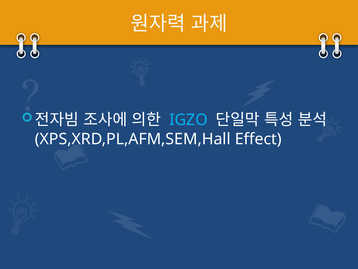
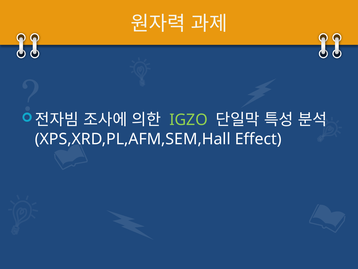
IGZO colour: light blue -> light green (189, 120)
